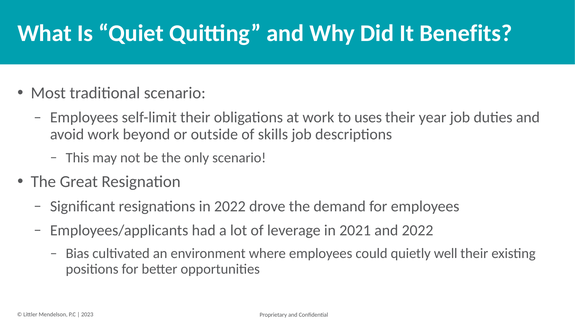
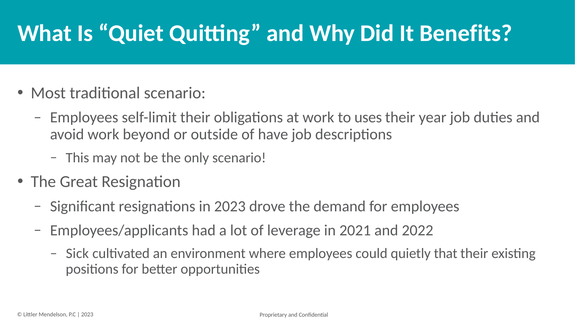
skills: skills -> have (273, 134)
in 2022: 2022 -> 2023 (230, 207)
Bias: Bias -> Sick (77, 254)
well: well -> that (446, 254)
